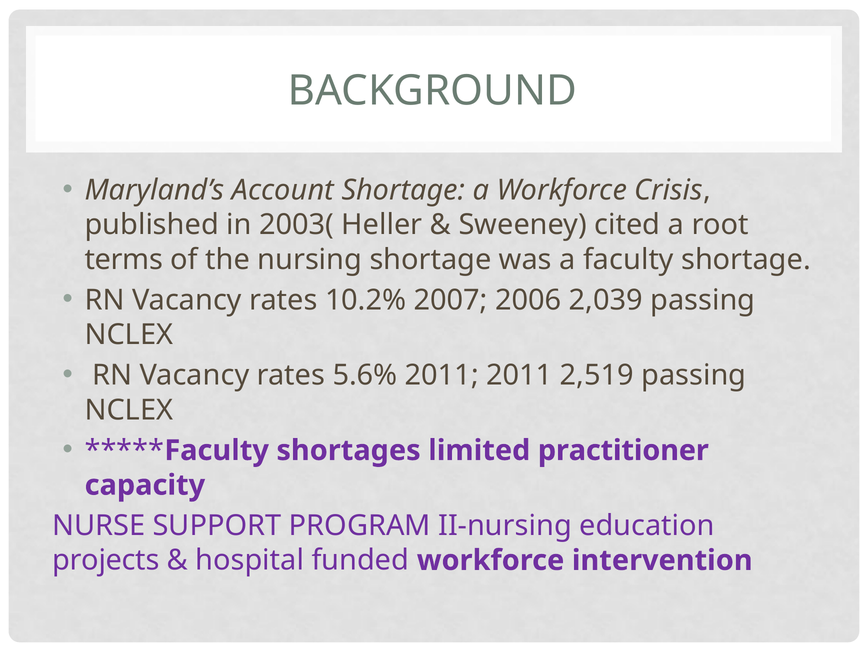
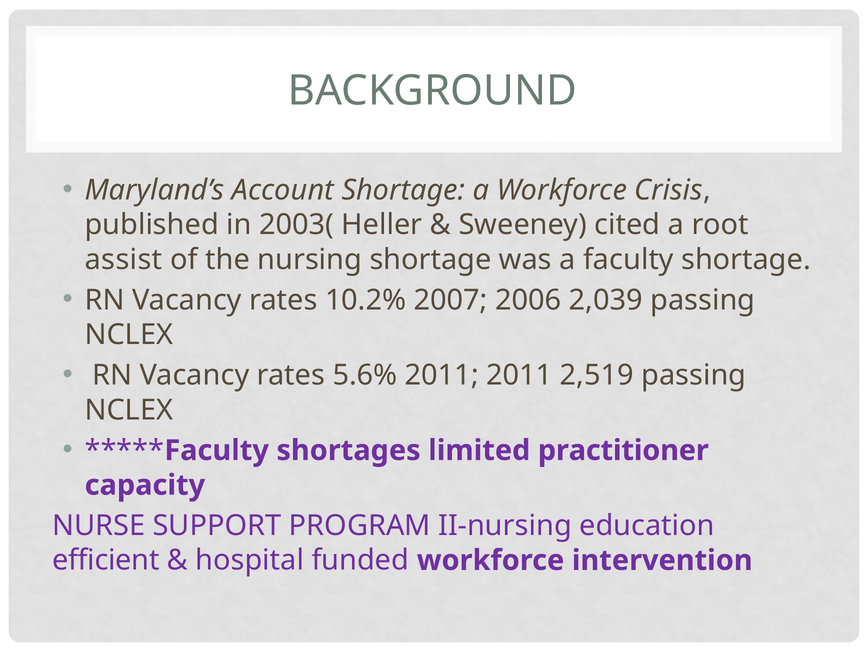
terms: terms -> assist (124, 260)
projects: projects -> efficient (106, 560)
